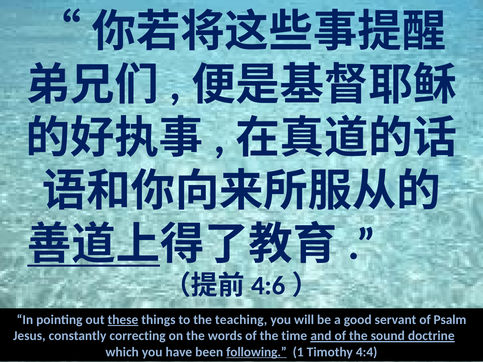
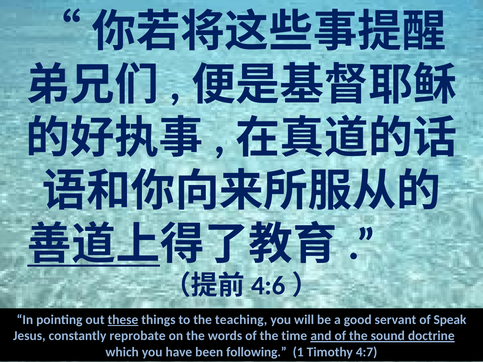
Psalm: Psalm -> Speak (450, 320)
correcting: correcting -> reprobate (138, 336)
following underline: present -> none (256, 352)
4:4: 4:4 -> 4:7 (367, 352)
